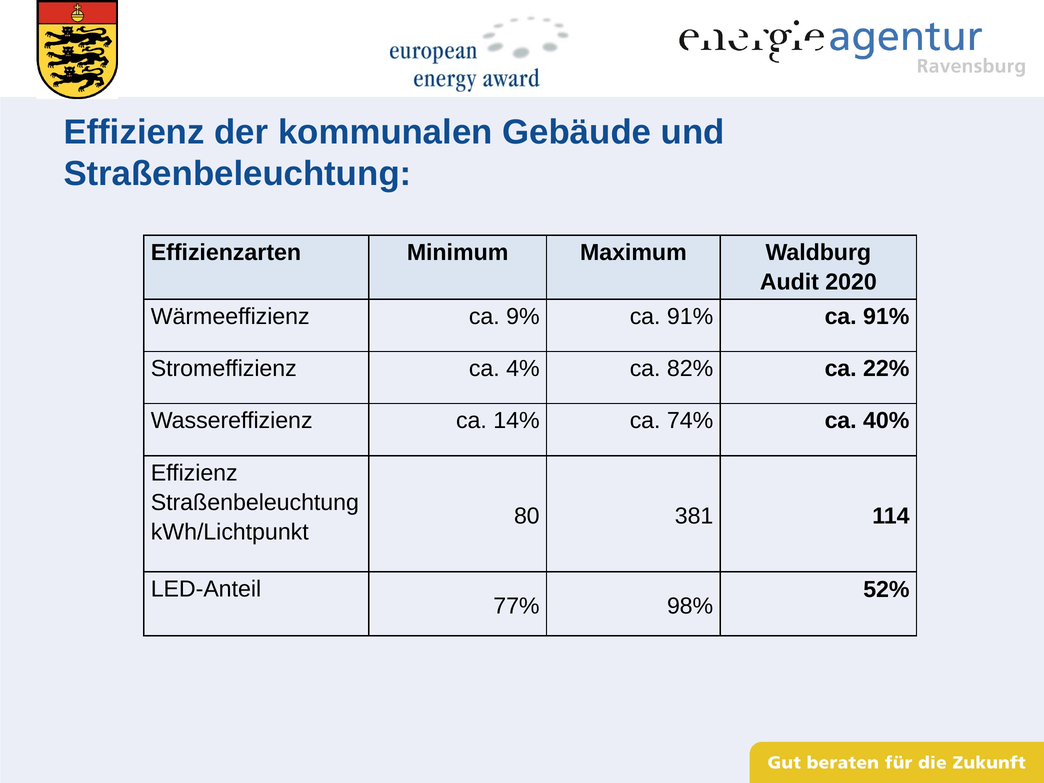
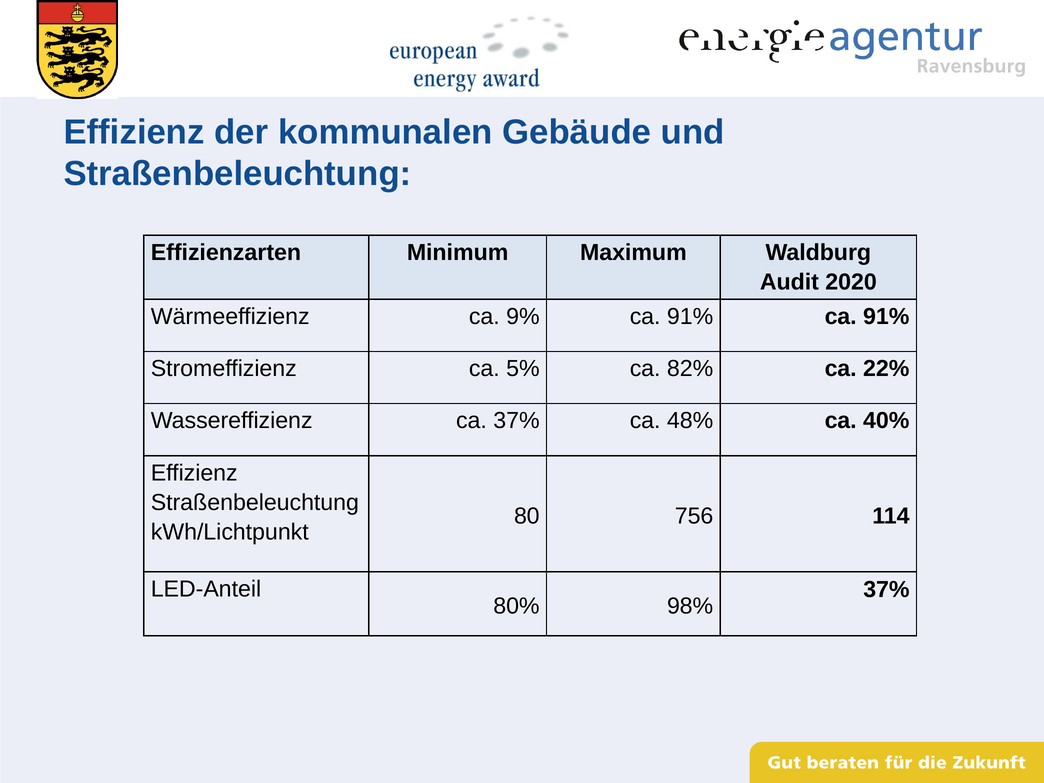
4%: 4% -> 5% (523, 369)
ca 14%: 14% -> 37% (516, 421)
74%: 74% -> 48% (690, 421)
381: 381 -> 756 (694, 516)
52%: 52% -> 37% (886, 590)
77%: 77% -> 80% (516, 606)
